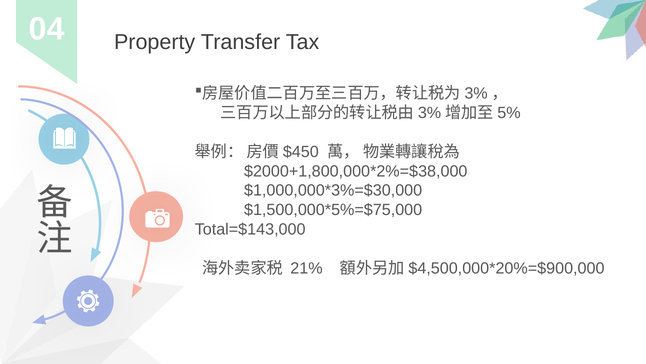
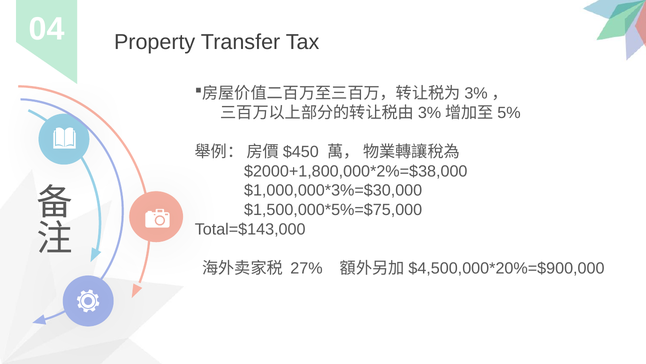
21%: 21% -> 27% (307, 268)
